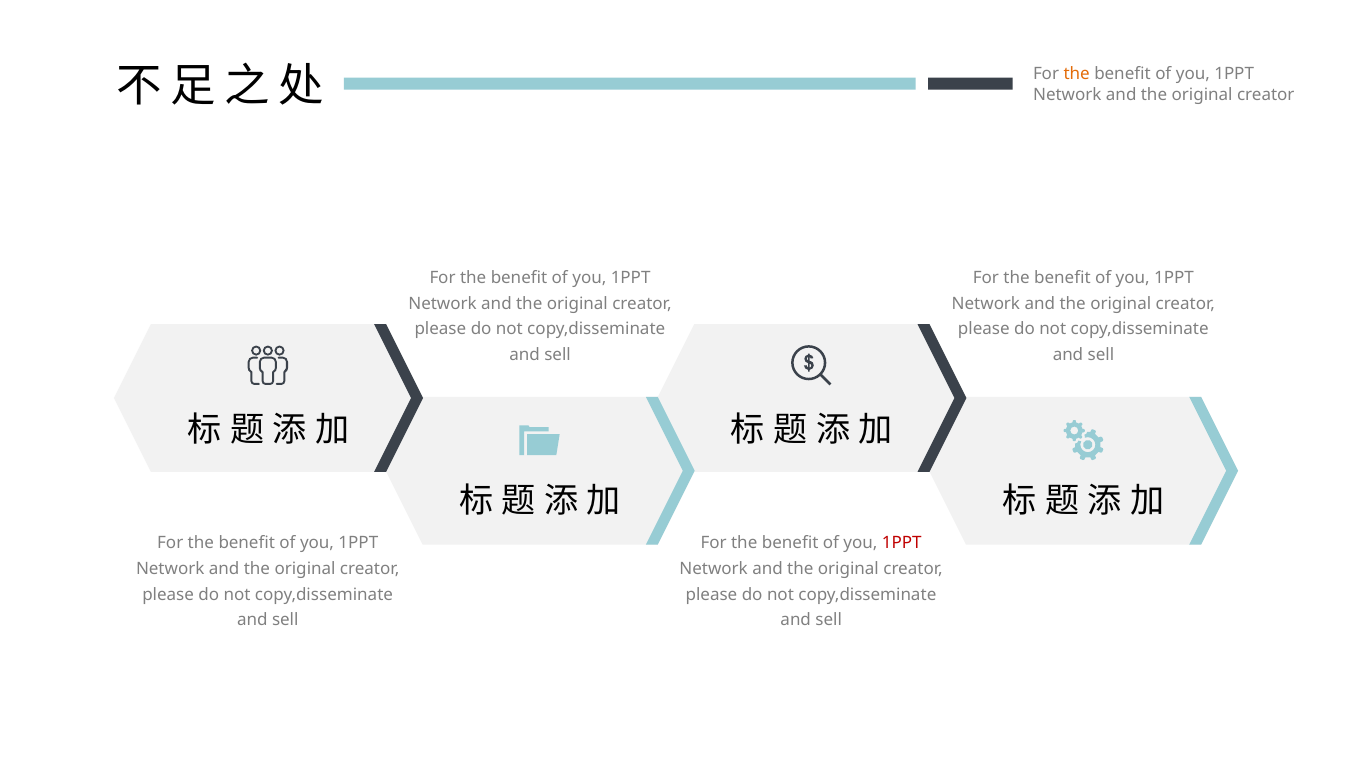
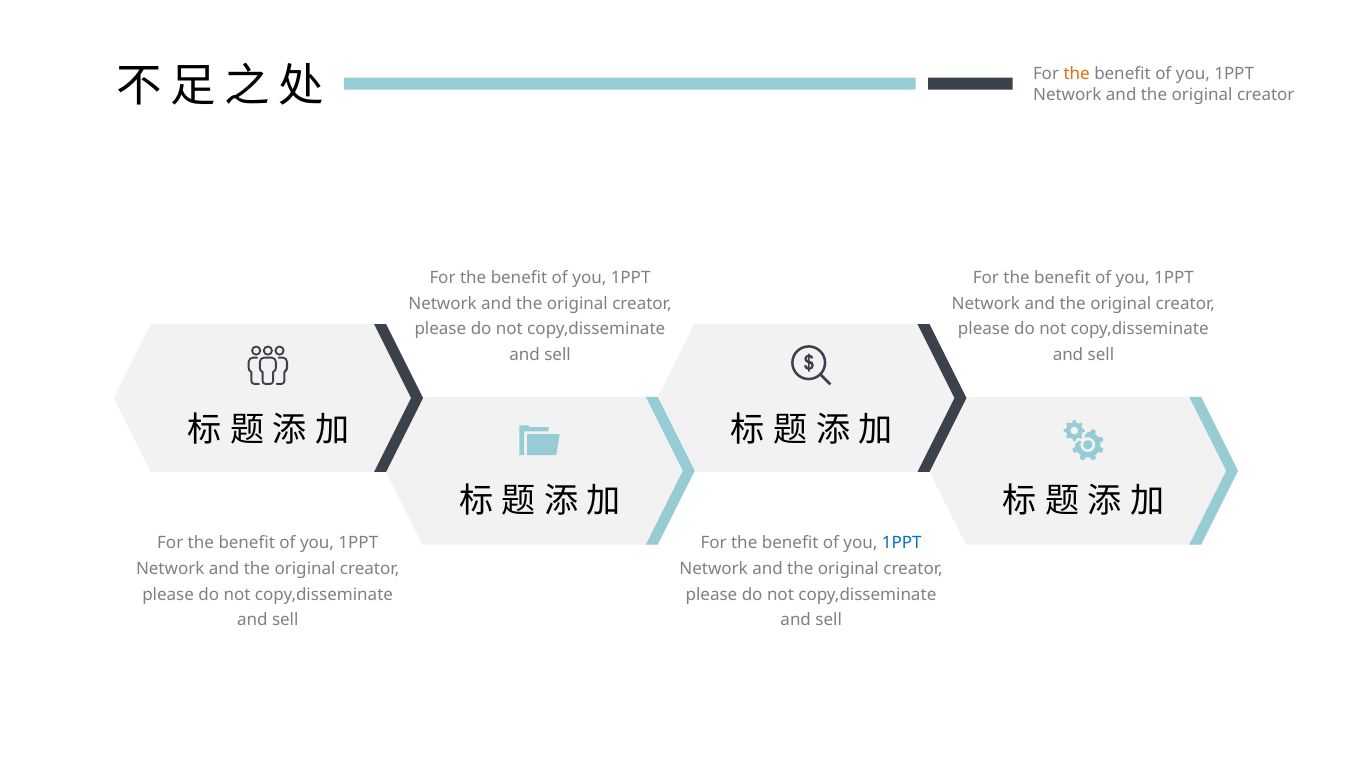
1PPT colour: red -> blue (902, 544)
